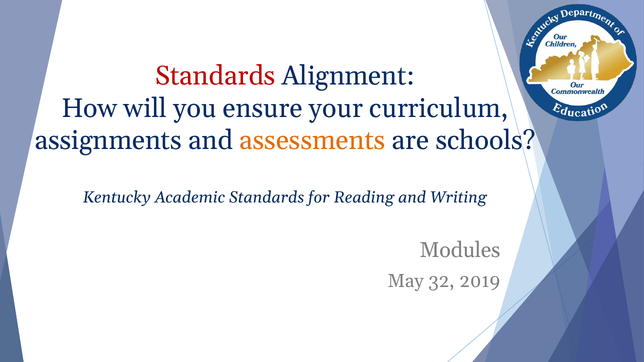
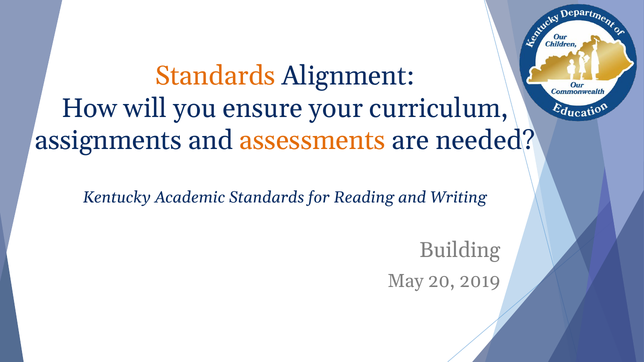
Standards colour: red -> orange (215, 76)
schools: schools -> needed (485, 140)
Modules: Modules -> Building (460, 250)
32: 32 -> 20 (442, 281)
